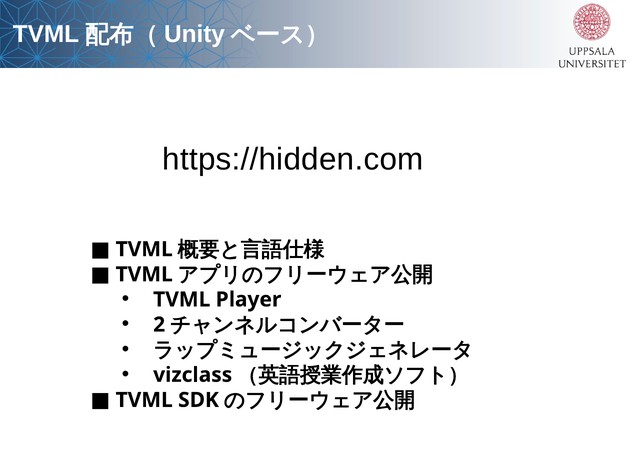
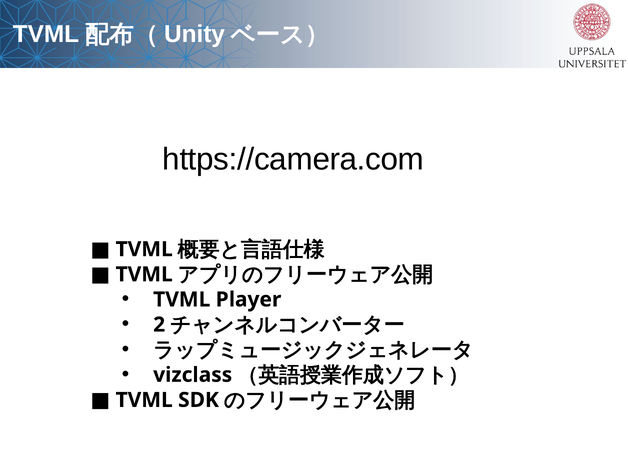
https://hidden.com: https://hidden.com -> https://camera.com (293, 160)
